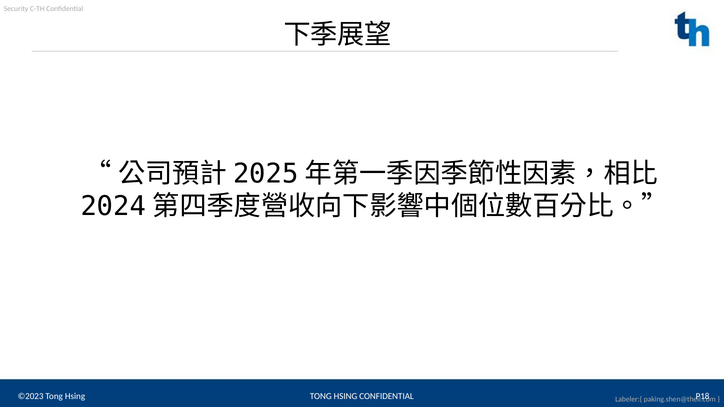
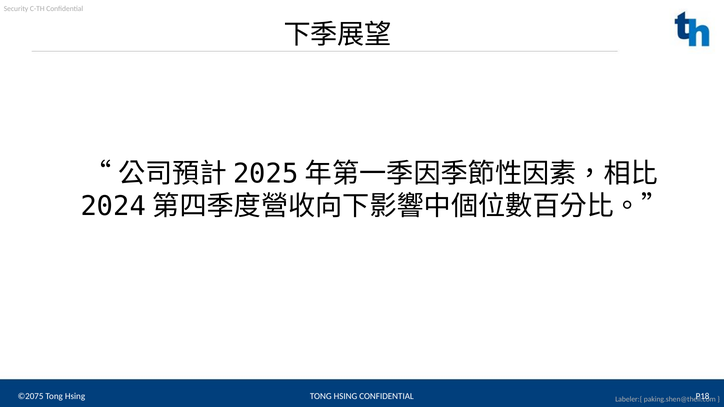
©2023: ©2023 -> ©2075 (31, 397)
